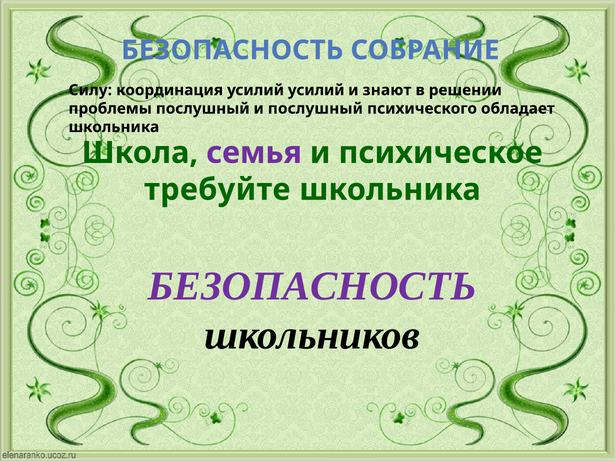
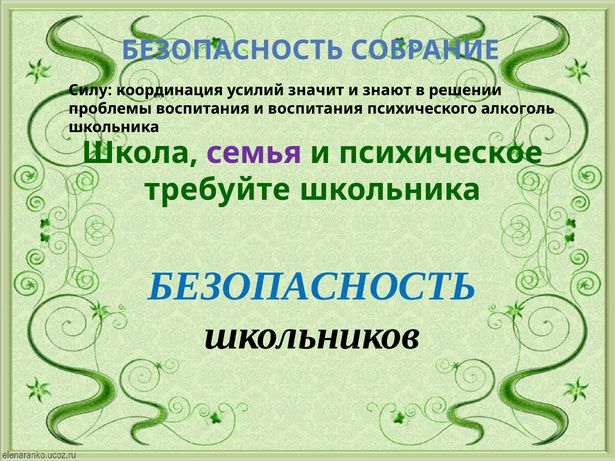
усилий усилий: усилий -> значит (316, 90)
проблемы послушный: послушный -> воспитания (203, 109)
и послушный: послушный -> воспитания (315, 109)
обладает: обладает -> алкоголь (518, 109)
БЕЗОПАСНОСТЬ colour: purple -> blue (312, 286)
